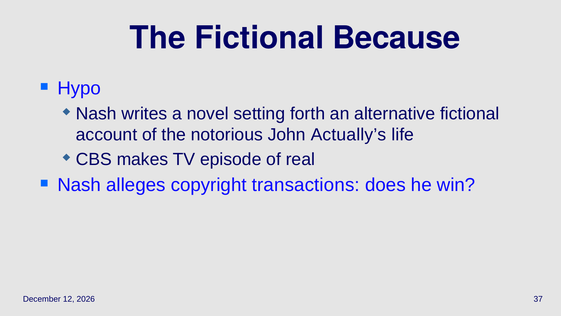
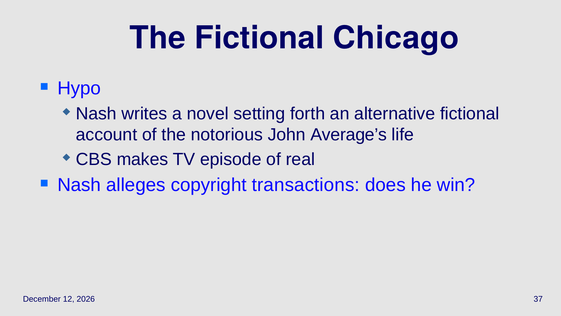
Because: Because -> Chicago (396, 38)
Actually’s: Actually’s -> Average’s (349, 134)
